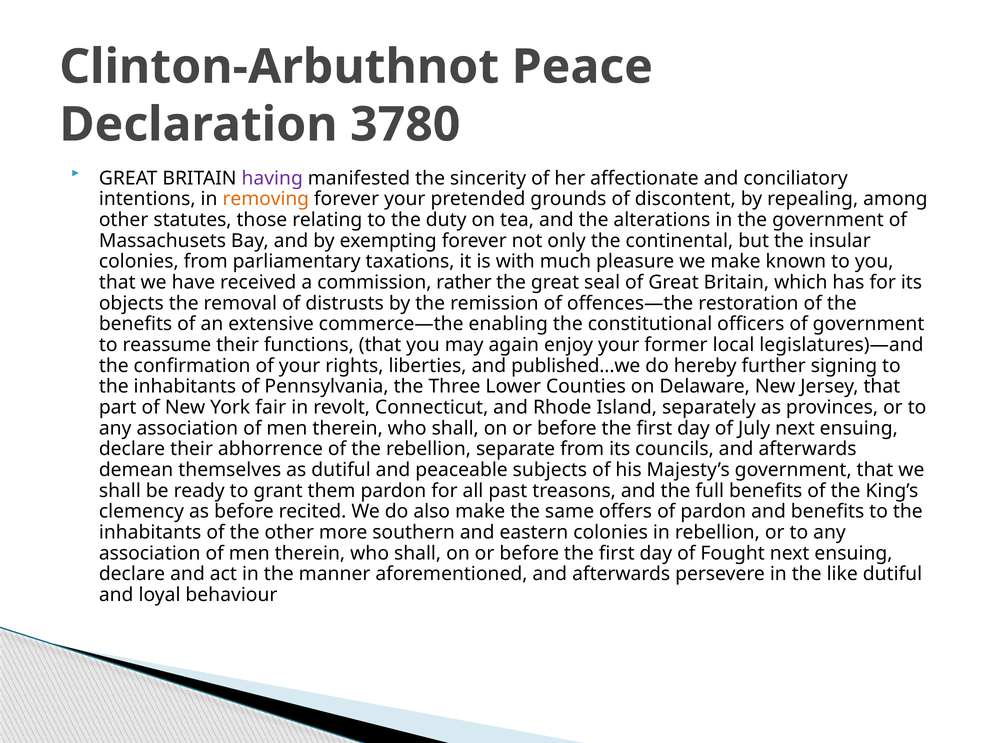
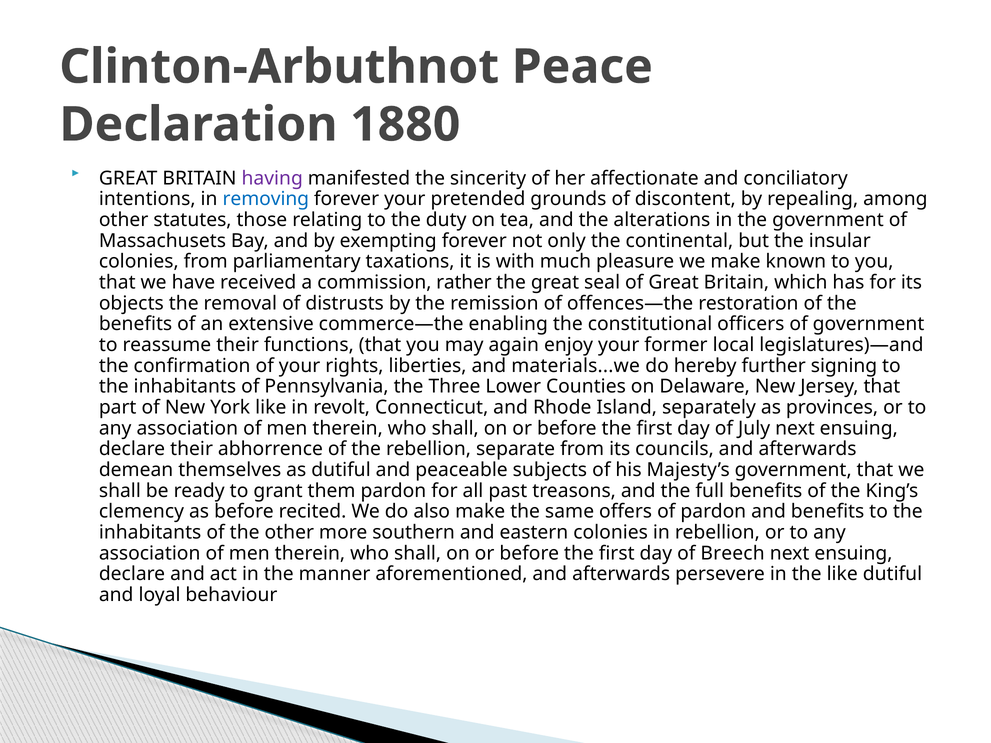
3780: 3780 -> 1880 (405, 125)
removing colour: orange -> blue (266, 199)
published...we: published...we -> materials...we (576, 366)
York fair: fair -> like (271, 408)
Fought: Fought -> Breech (733, 553)
